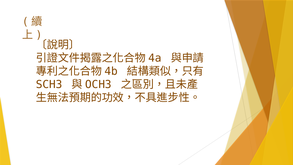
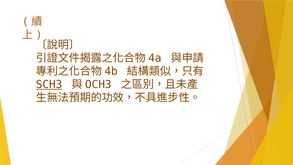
SCH3 underline: none -> present (49, 84)
